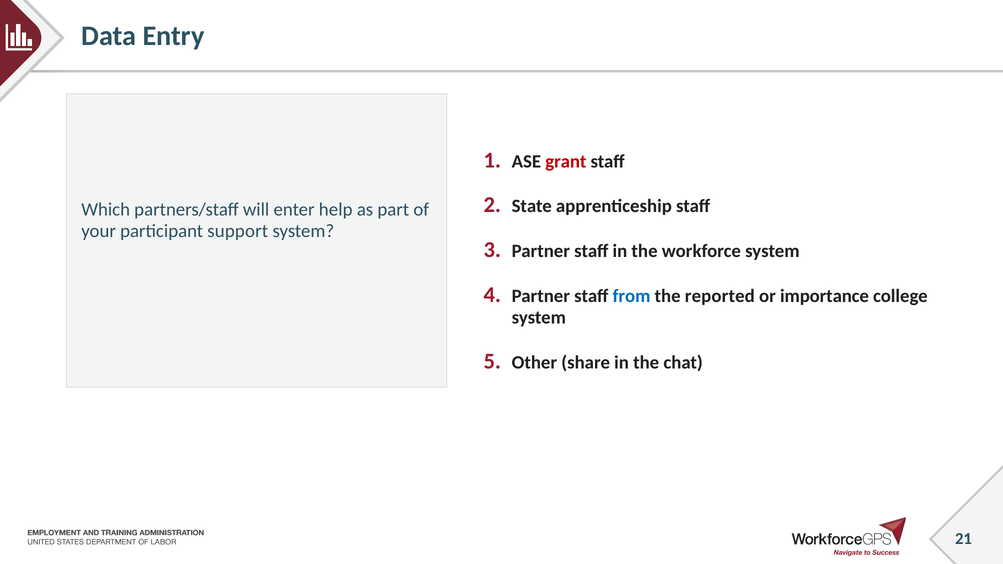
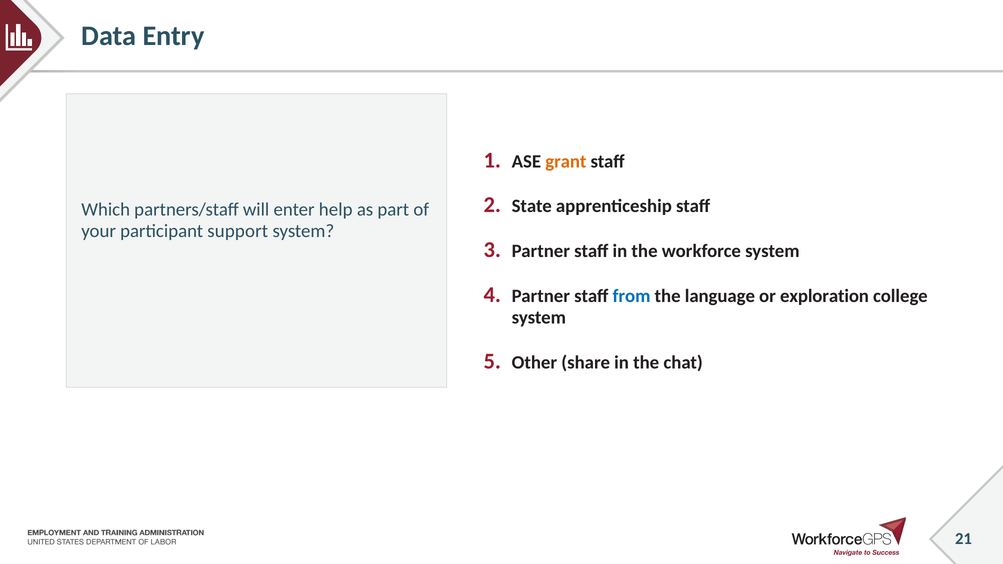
grant colour: red -> orange (566, 161)
reported: reported -> language (720, 296)
importance: importance -> exploration (825, 296)
